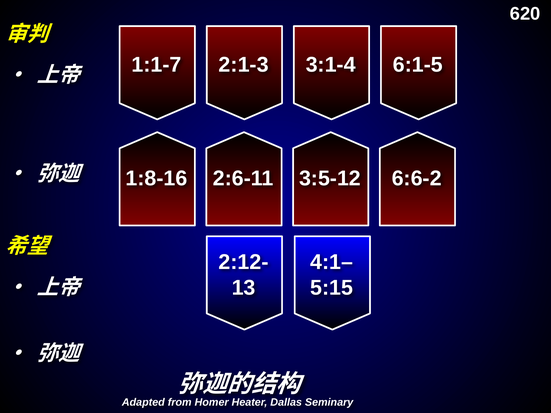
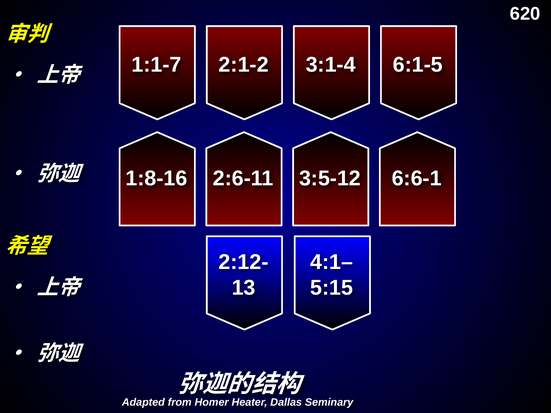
2:1-3: 2:1-3 -> 2:1-2 (244, 65)
6:6-2: 6:6-2 -> 6:6-1 (417, 178)
